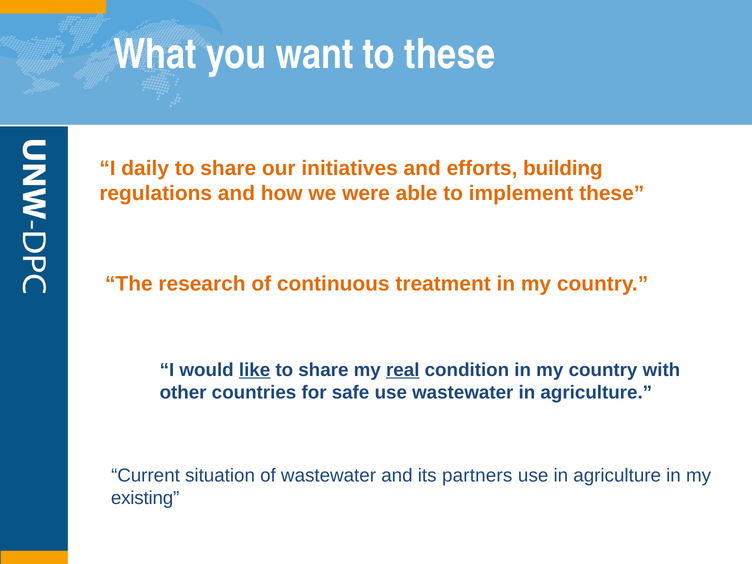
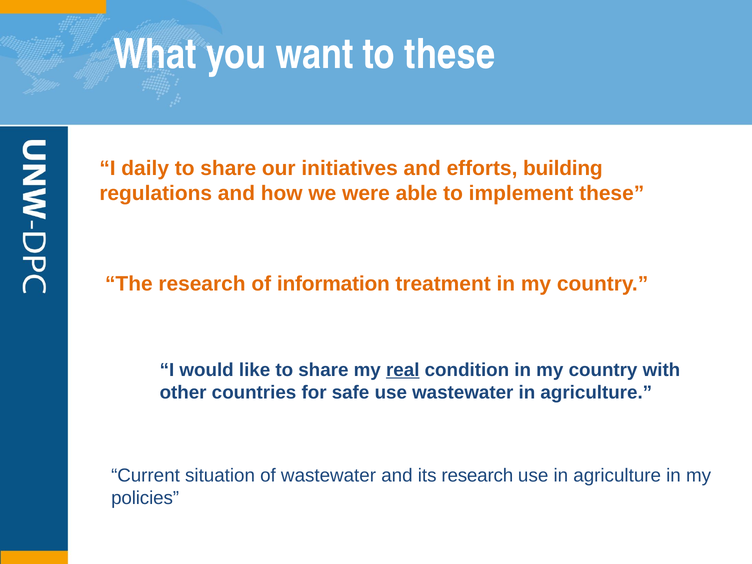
continuous: continuous -> information (333, 284)
like underline: present -> none (255, 370)
its partners: partners -> research (477, 475)
existing: existing -> policies (145, 498)
